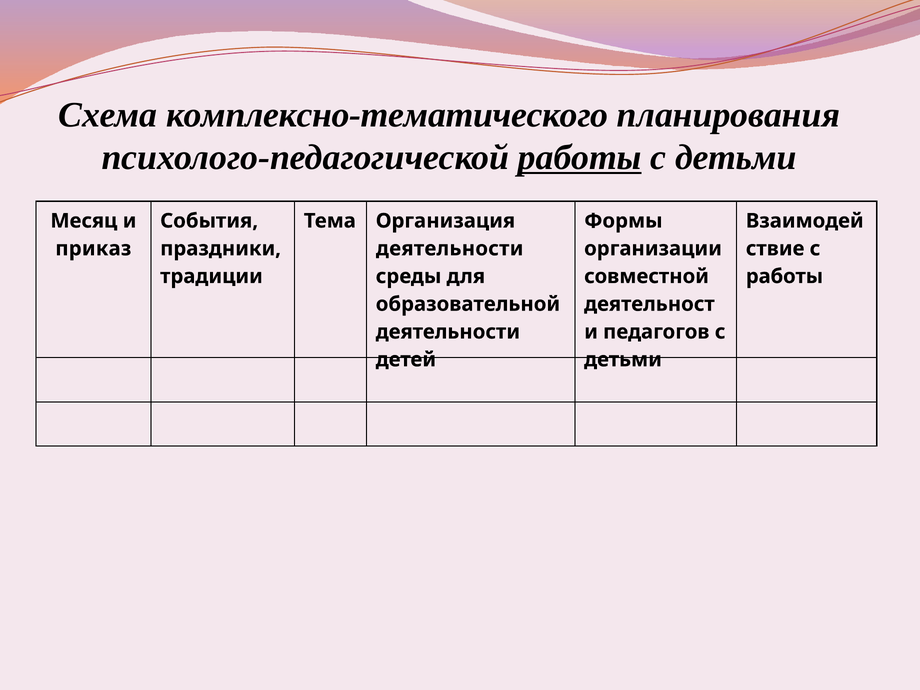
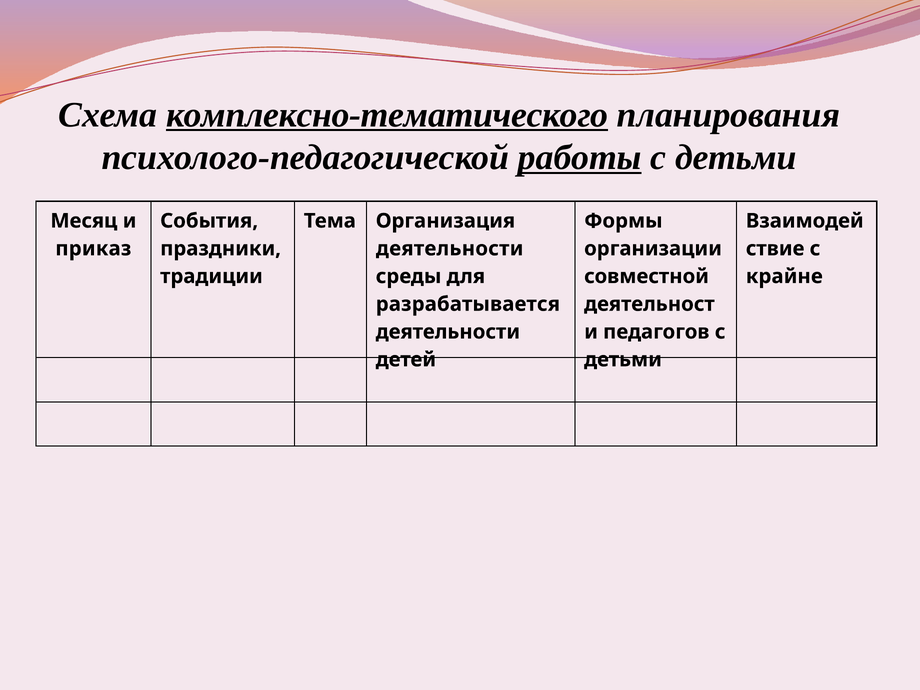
комплексно-тематического underline: none -> present (387, 115)
работы: работы -> крайне (784, 276)
образовательной: образовательной -> разрабатывается (468, 304)
